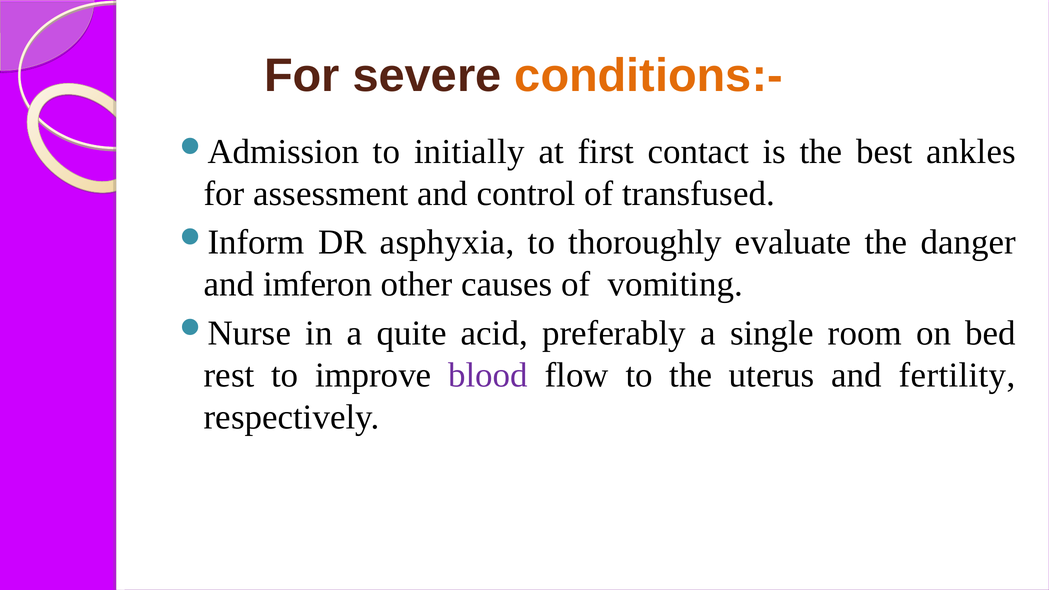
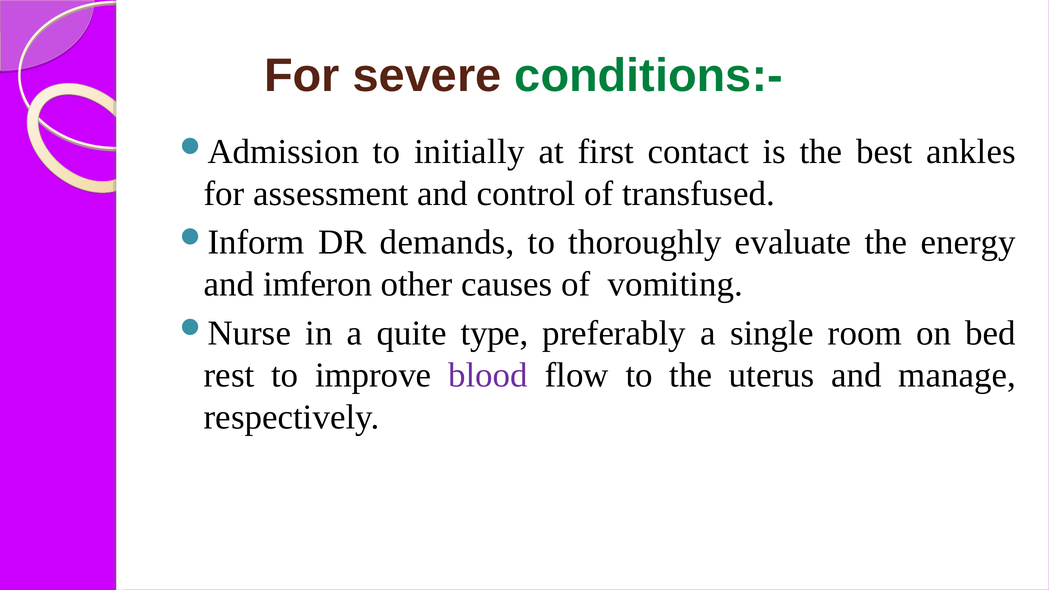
conditions:- colour: orange -> green (649, 76)
asphyxia: asphyxia -> demands (447, 242)
danger: danger -> energy (968, 242)
acid: acid -> type (495, 333)
fertility: fertility -> manage (957, 375)
